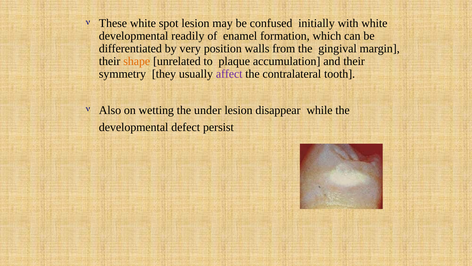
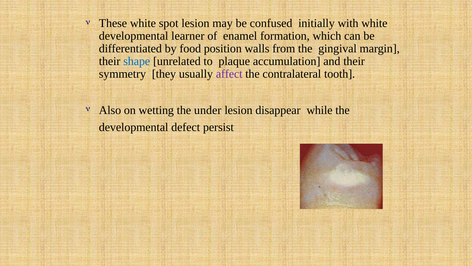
readily: readily -> learner (188, 36)
very: very -> food (190, 48)
shape colour: orange -> blue (137, 61)
